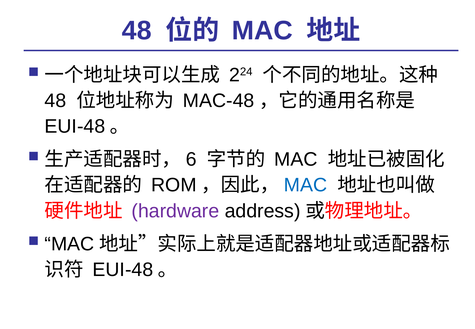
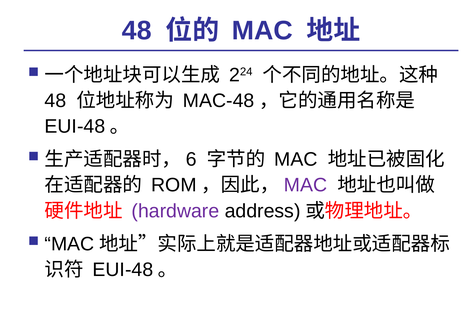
MAC colour: blue -> purple (306, 185)
